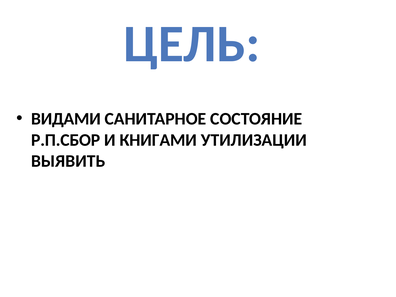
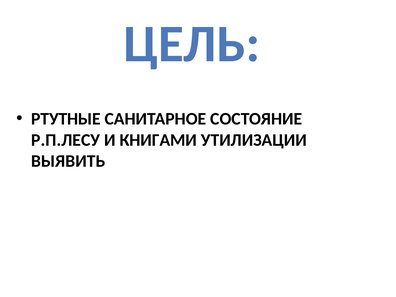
ВИДАМИ: ВИДАМИ -> РТУТНЫЕ (66, 119)
Р.П.СБОР: Р.П.СБОР -> Р.П.ЛЕСУ (66, 140)
